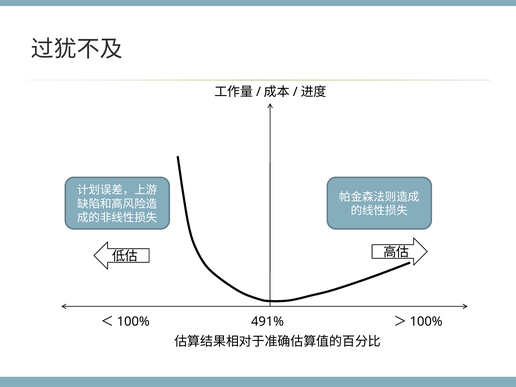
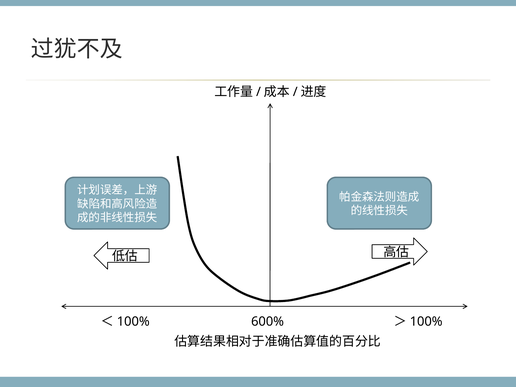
491%: 491% -> 600% (268, 322)
